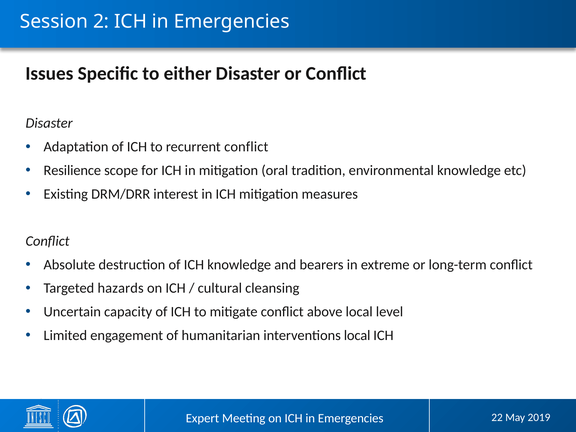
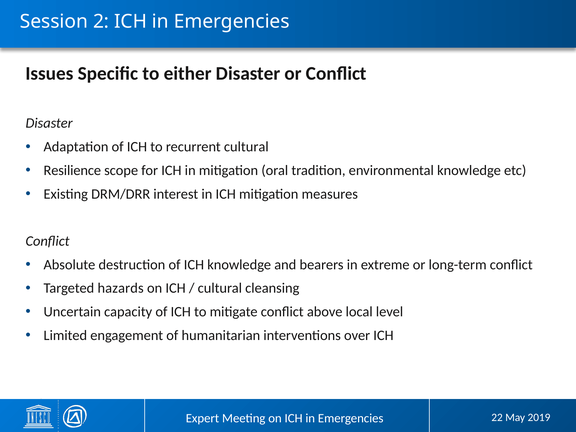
recurrent conflict: conflict -> cultural (246, 147)
interventions local: local -> over (357, 335)
